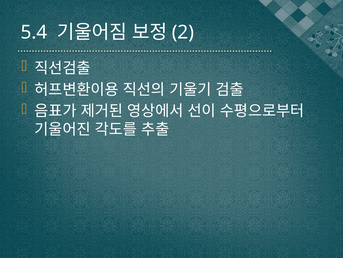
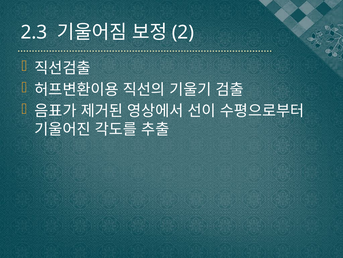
5.4: 5.4 -> 2.3 (34, 32)
